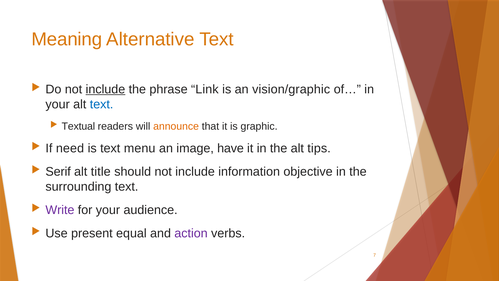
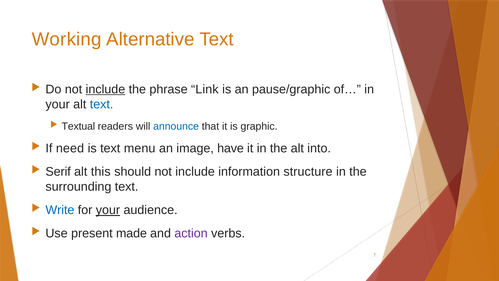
Meaning: Meaning -> Working (67, 39)
vision/graphic: vision/graphic -> pause/graphic (291, 89)
announce colour: orange -> blue (176, 126)
tips: tips -> into (319, 148)
title: title -> this (101, 172)
objective: objective -> structure (308, 172)
Write colour: purple -> blue (60, 210)
your underline: none -> present (108, 210)
equal: equal -> made (131, 233)
